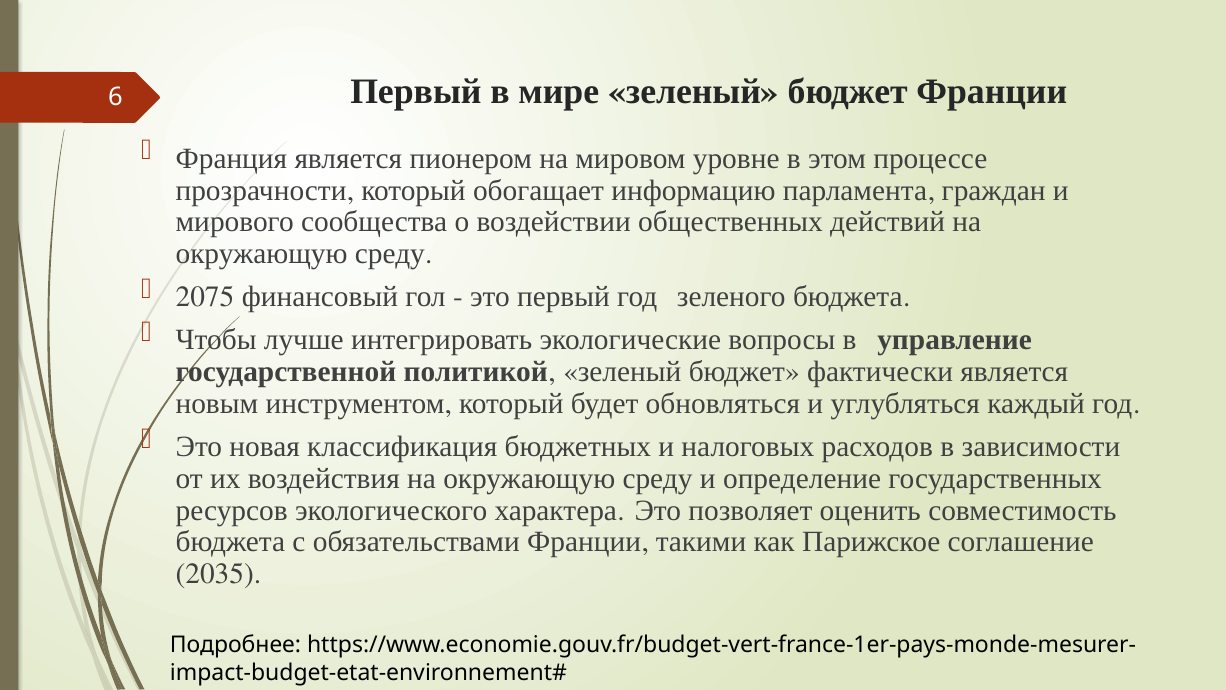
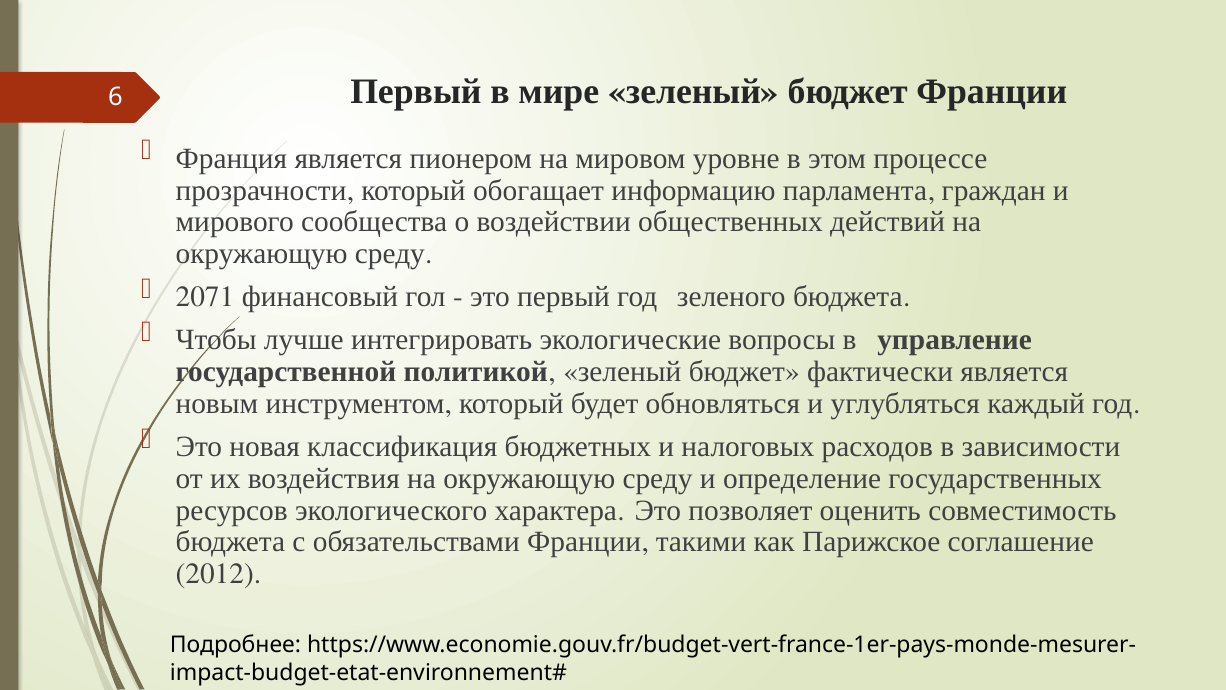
2075: 2075 -> 2071 (205, 297)
2035: 2035 -> 2012 (218, 573)
